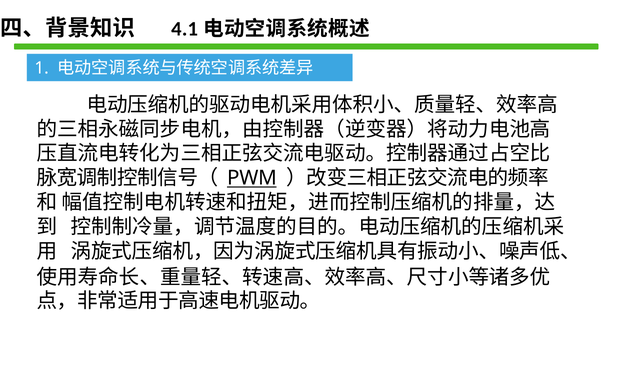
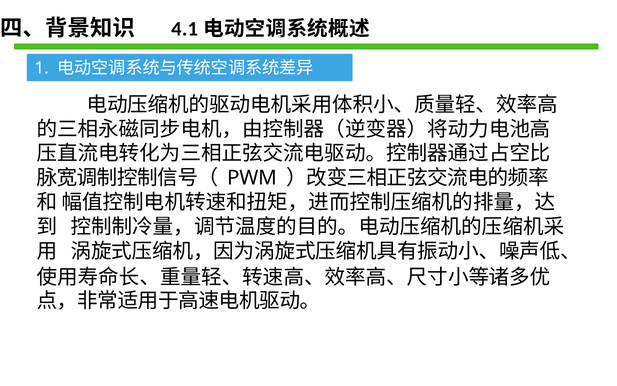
PWM underline: present -> none (252, 178)
